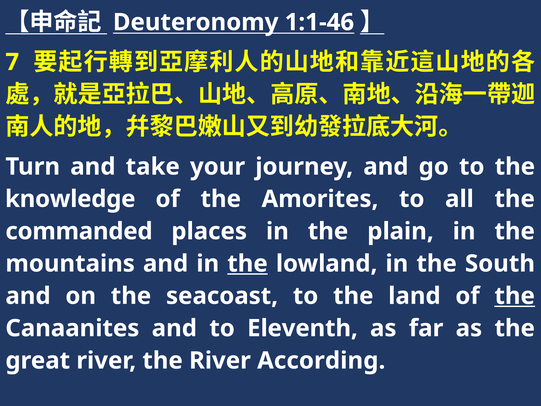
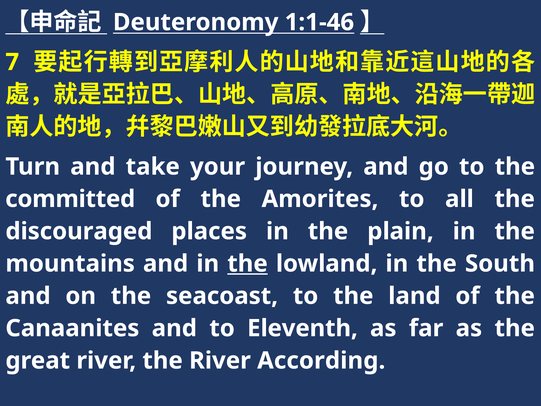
knowledge: knowledge -> committed (70, 199)
commanded: commanded -> discouraged (79, 231)
the underline: present -> none (515, 296)
